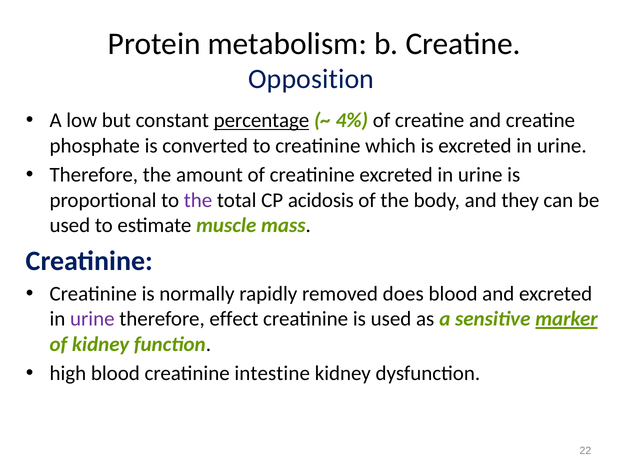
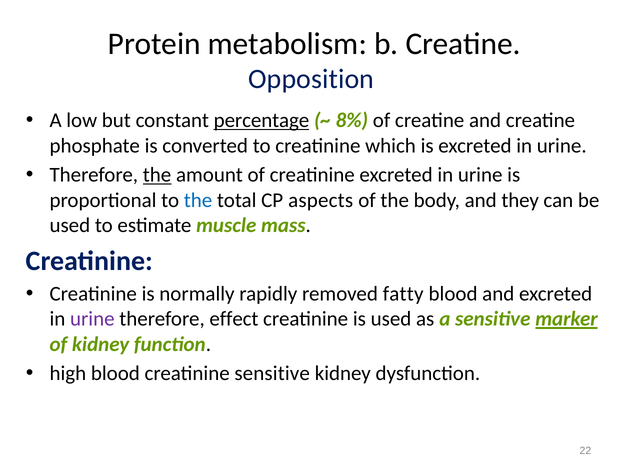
4%: 4% -> 8% (352, 120)
the underline: none -> present (157, 175)
the colour: purple -> blue (198, 200)
acidosis: acidosis -> aspects (321, 200)
does: does -> fatty (403, 294)
creatinine intestine: intestine -> sensitive (272, 373)
